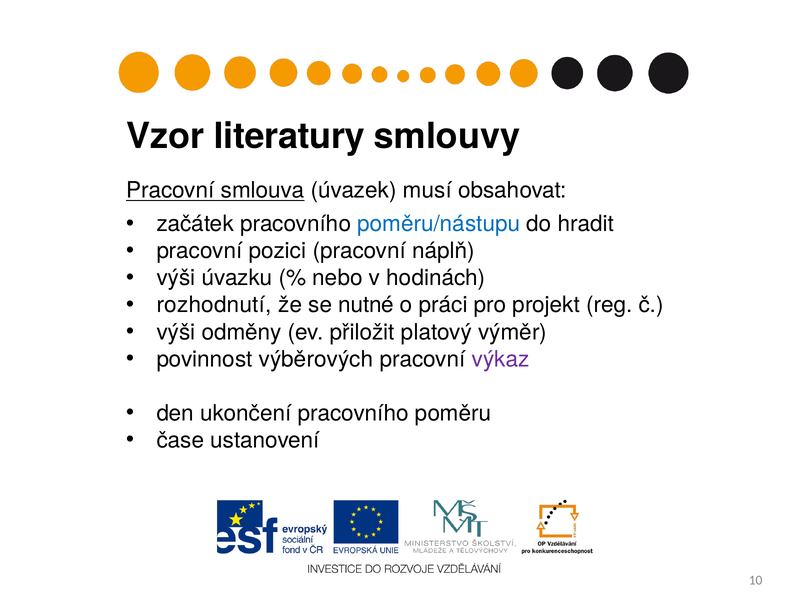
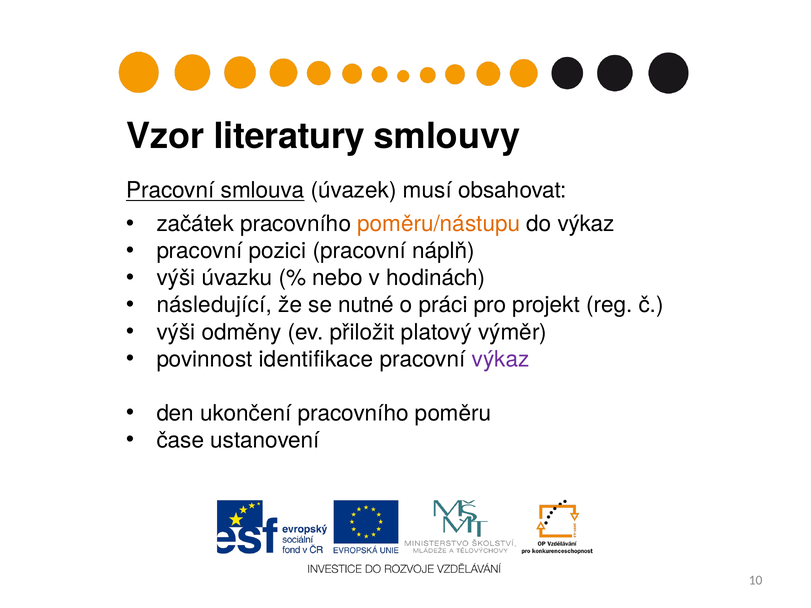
poměru/nástupu colour: blue -> orange (439, 224)
do hradit: hradit -> výkaz (586, 224)
rozhodnutí: rozhodnutí -> následující (214, 305)
výběrových: výběrových -> identifikace (316, 359)
